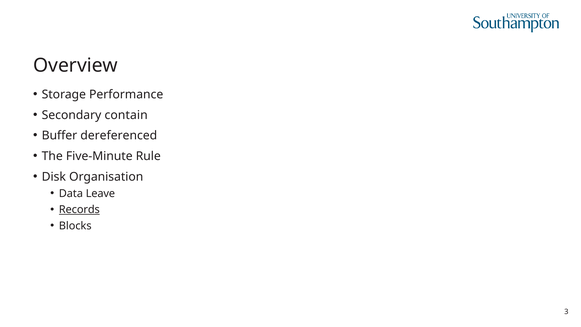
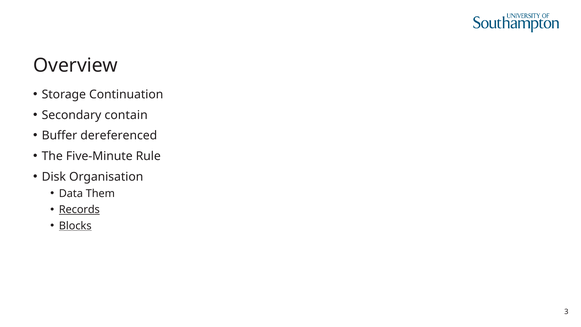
Performance: Performance -> Continuation (126, 94)
Leave: Leave -> Them (100, 194)
Blocks underline: none -> present (75, 226)
